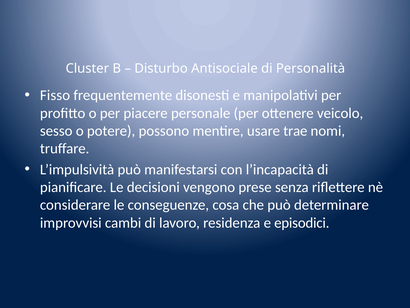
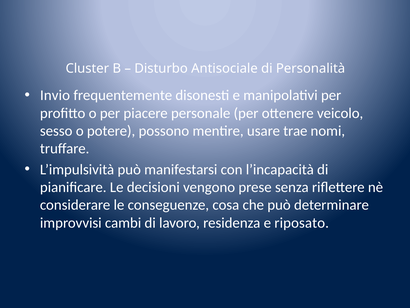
Fisso: Fisso -> Invio (55, 95)
episodici: episodici -> riposato (302, 222)
